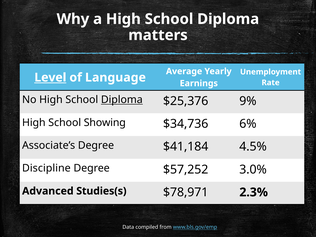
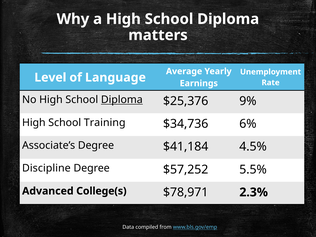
Level underline: present -> none (50, 77)
Showing: Showing -> Training (105, 123)
3.0%: 3.0% -> 5.5% (253, 169)
Studies(s: Studies(s -> College(s (101, 191)
